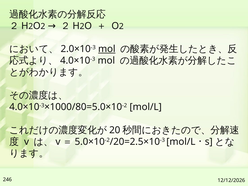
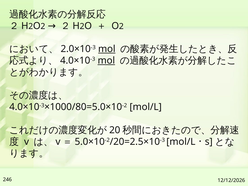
mol underline: none -> present (106, 61)
